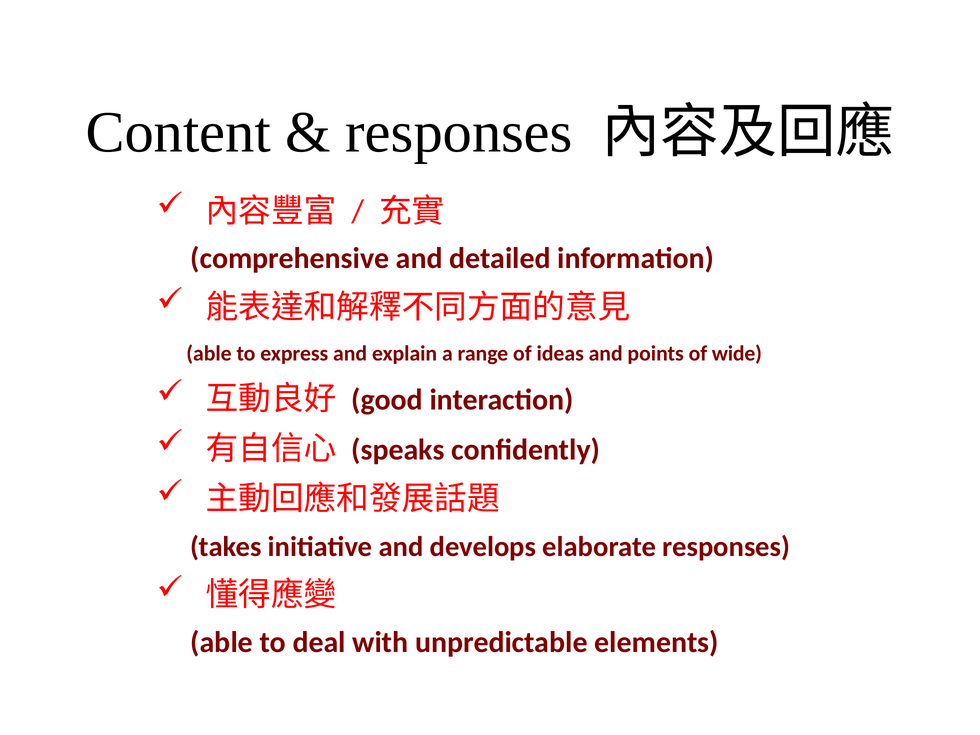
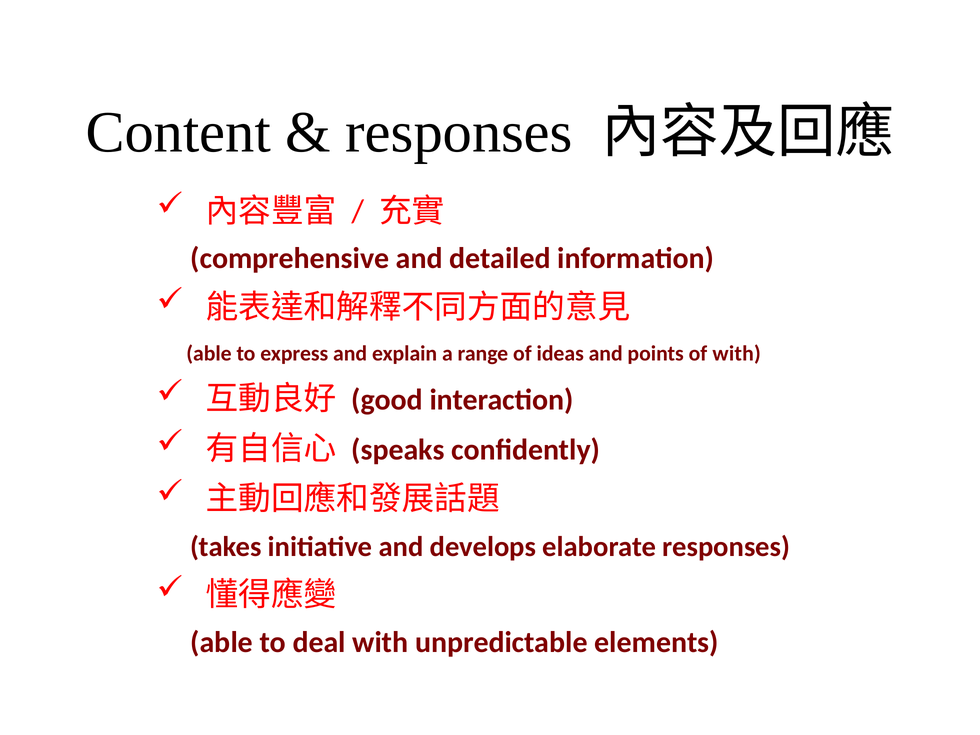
of wide: wide -> with (737, 354)
